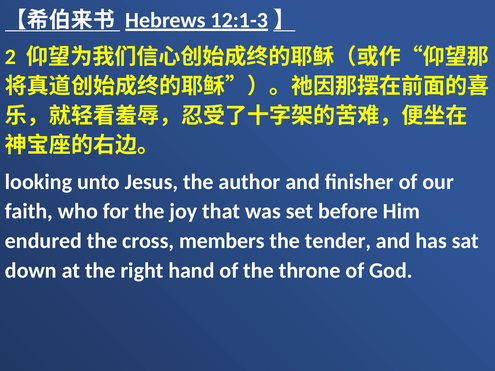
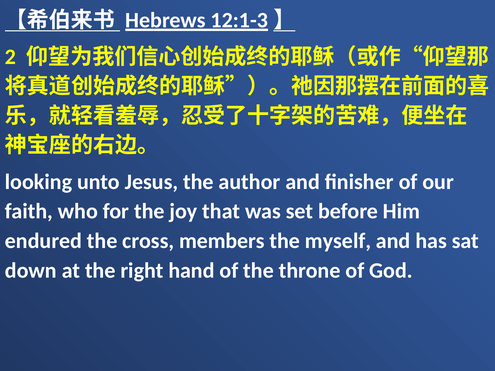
tender: tender -> myself (338, 241)
